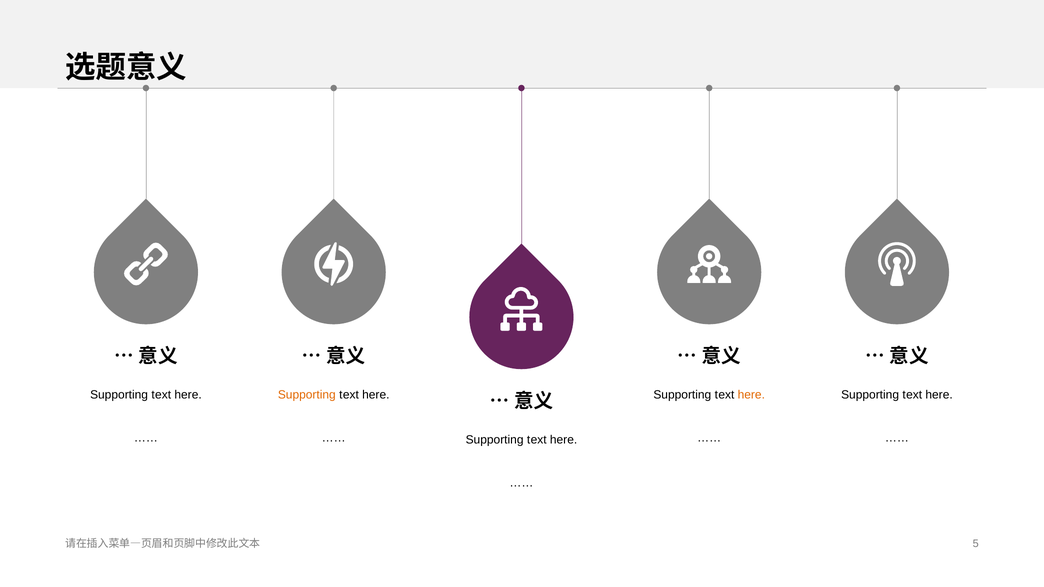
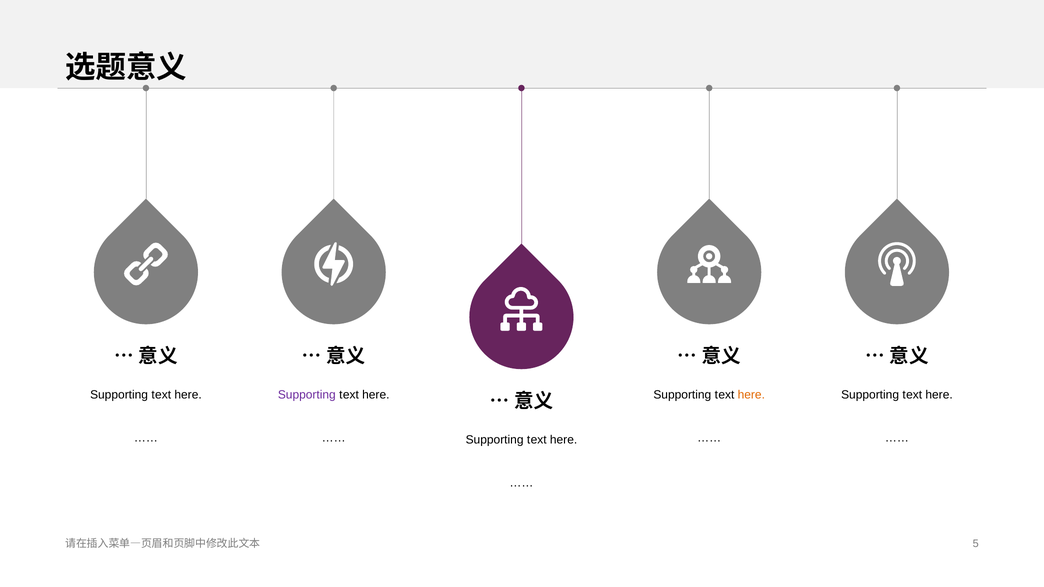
Supporting colour: orange -> purple (307, 395)
